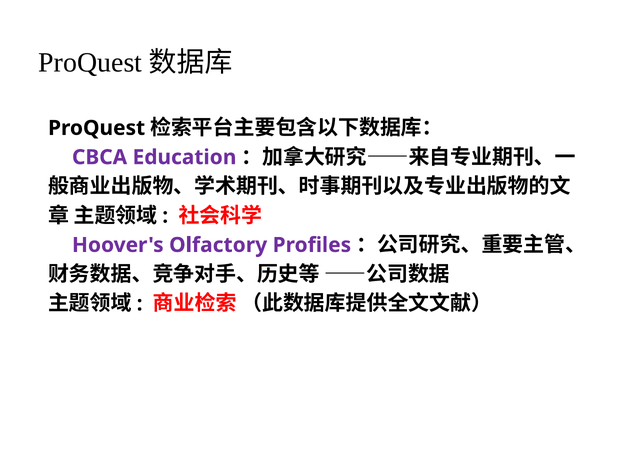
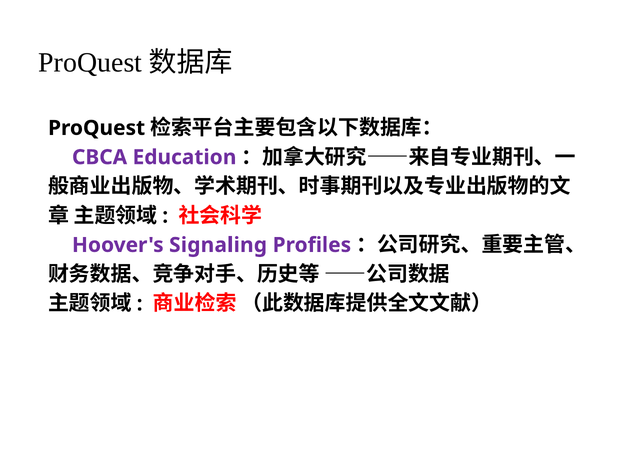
Olfactory: Olfactory -> Signaling (218, 245)
